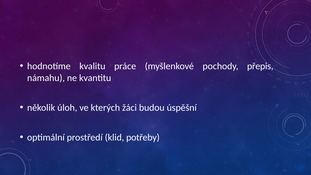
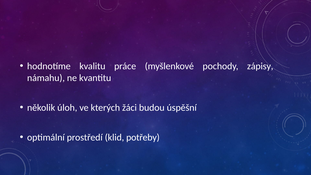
přepis: přepis -> zápisy (260, 66)
